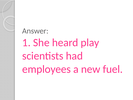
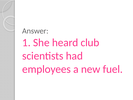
play: play -> club (90, 42)
